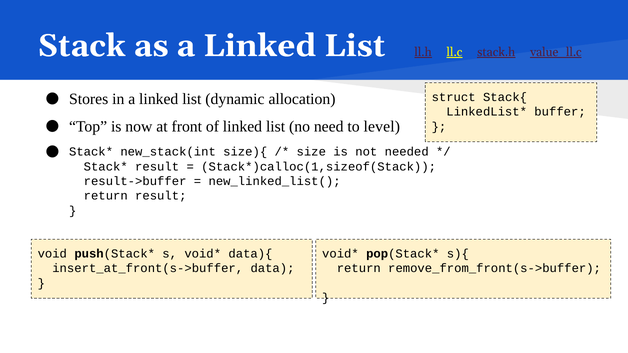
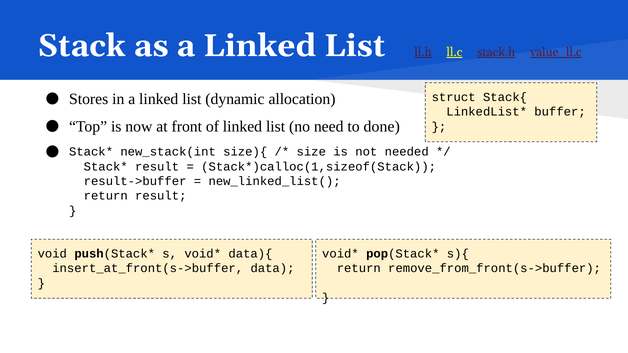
level: level -> done (382, 127)
